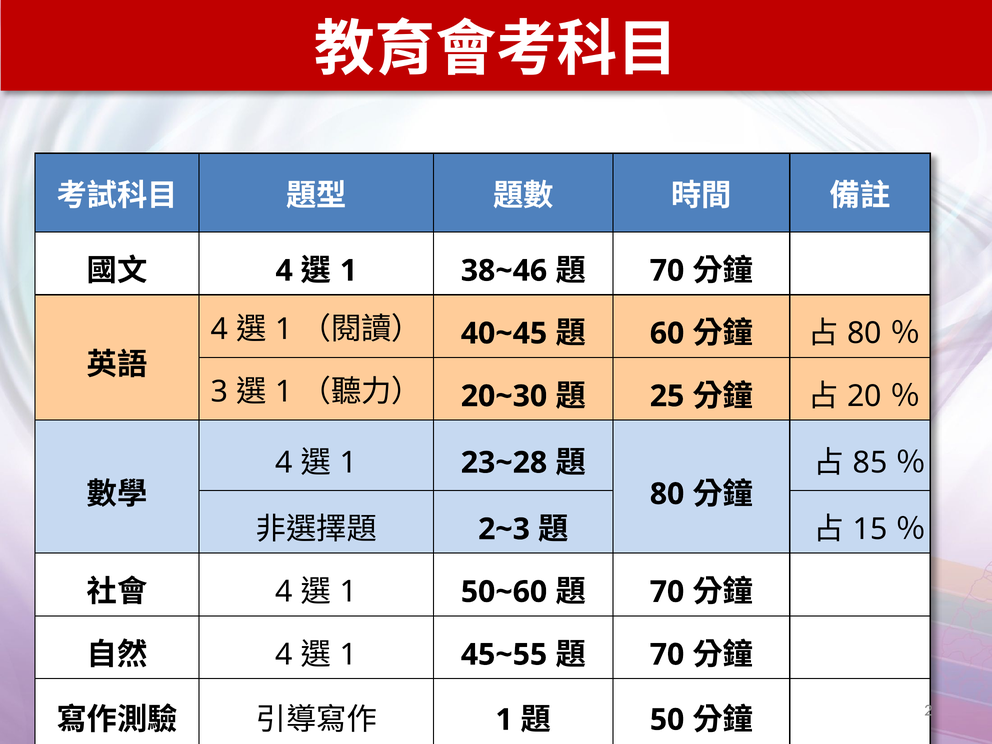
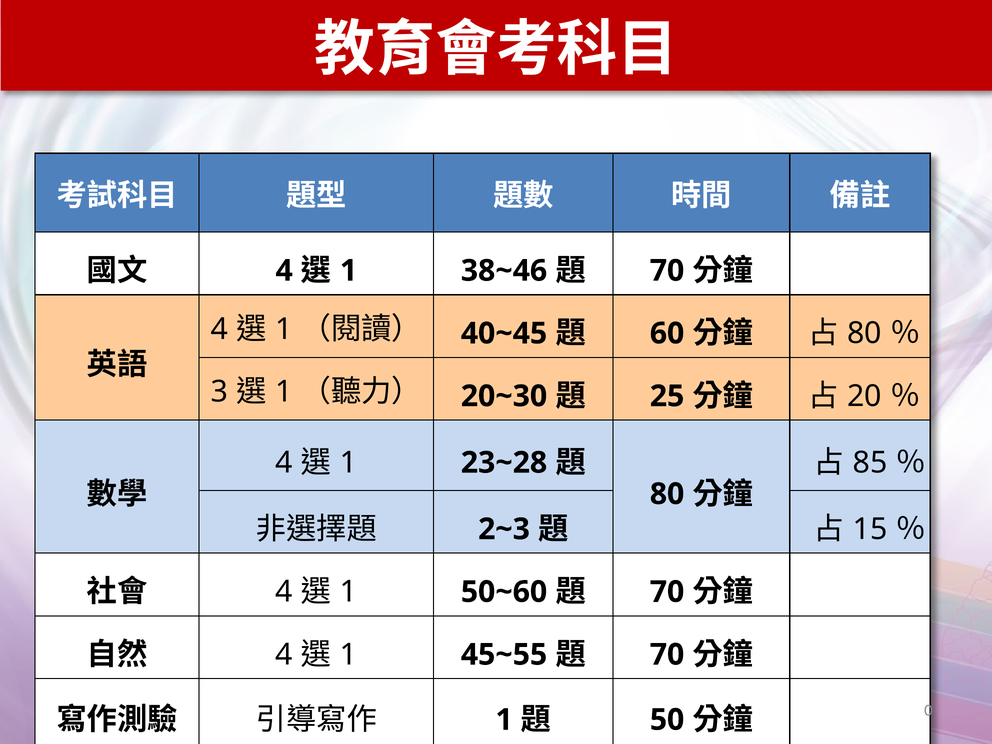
2: 2 -> 0 (928, 710)
